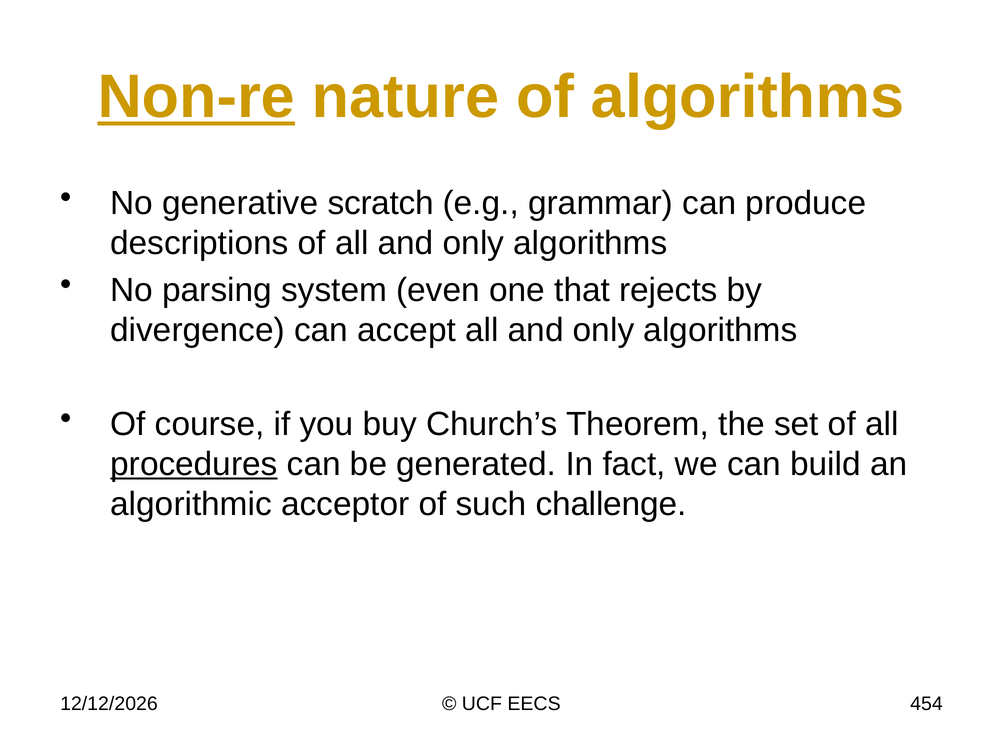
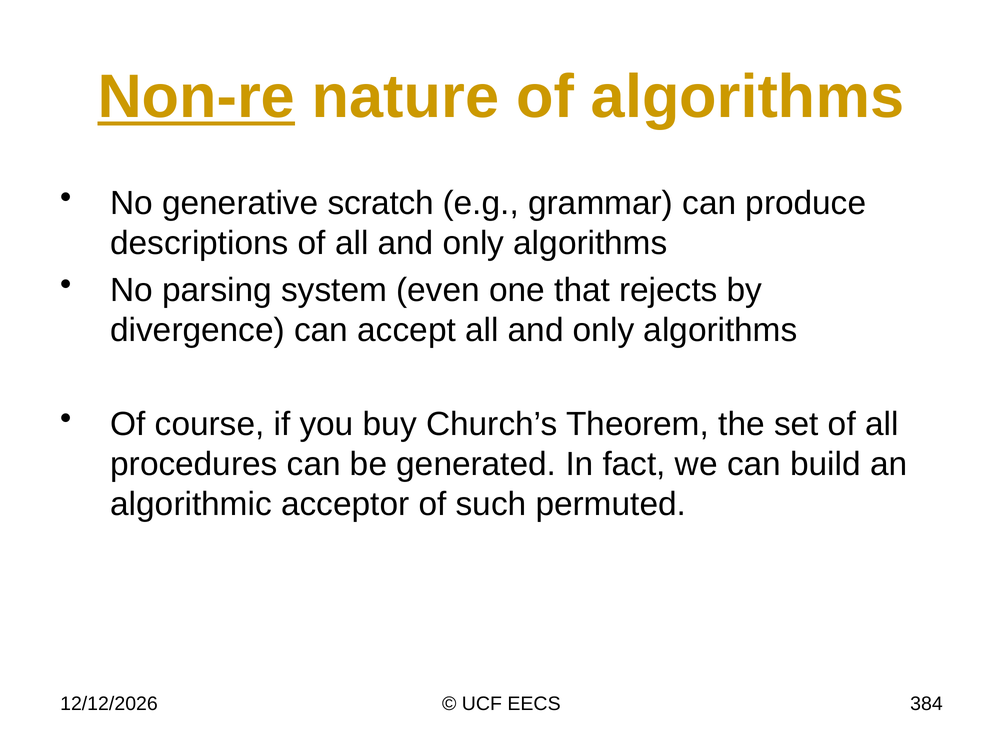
procedures underline: present -> none (194, 464)
challenge: challenge -> permuted (611, 504)
454: 454 -> 384 (926, 703)
